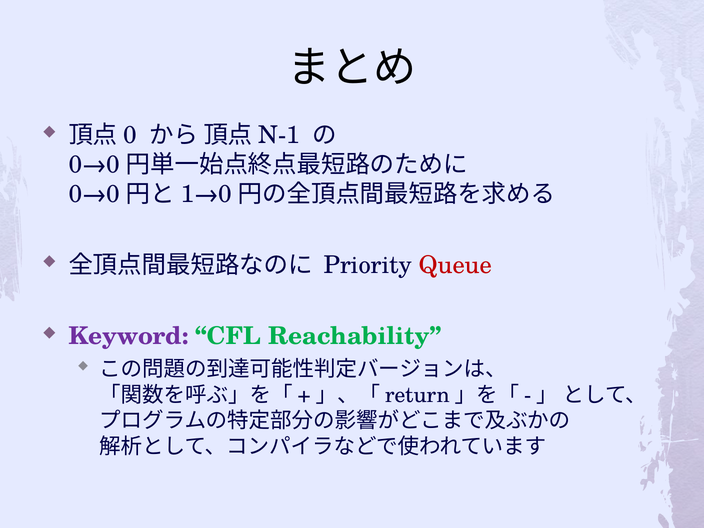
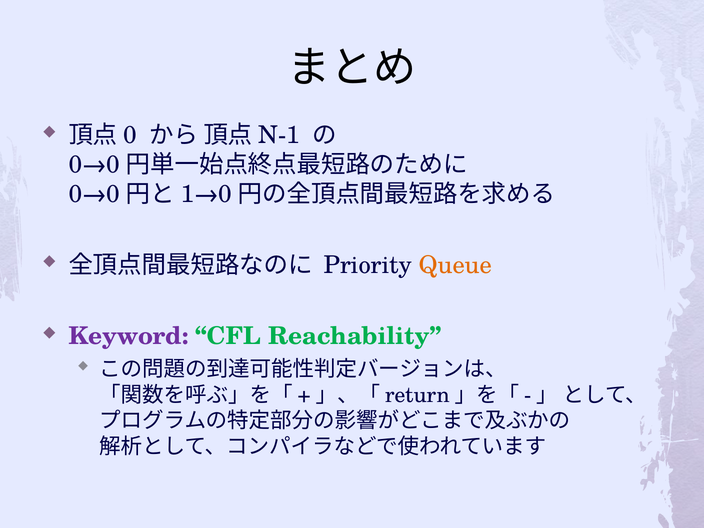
Queue colour: red -> orange (455, 265)
